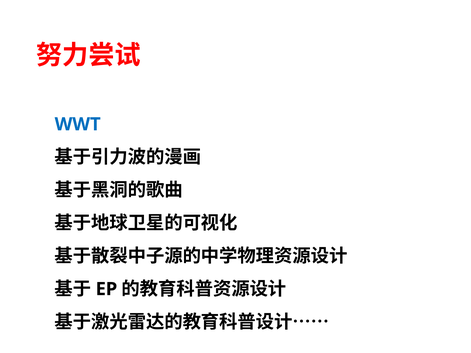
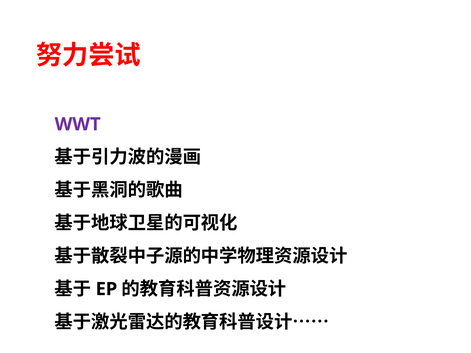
WWT colour: blue -> purple (78, 124)
